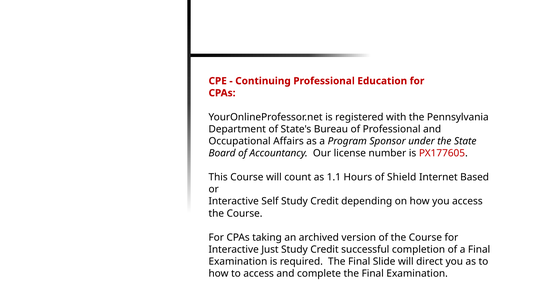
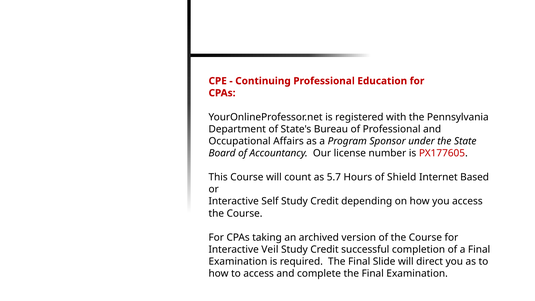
1.1: 1.1 -> 5.7 (334, 177)
Just: Just -> Veil (270, 249)
